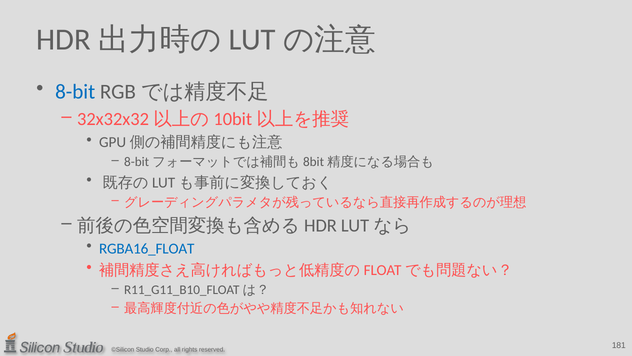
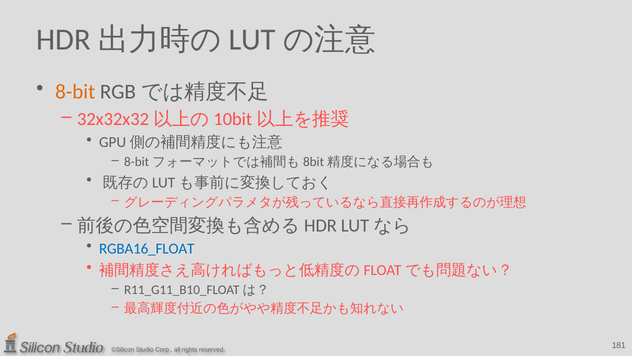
8-bit colour: blue -> orange (75, 92)
